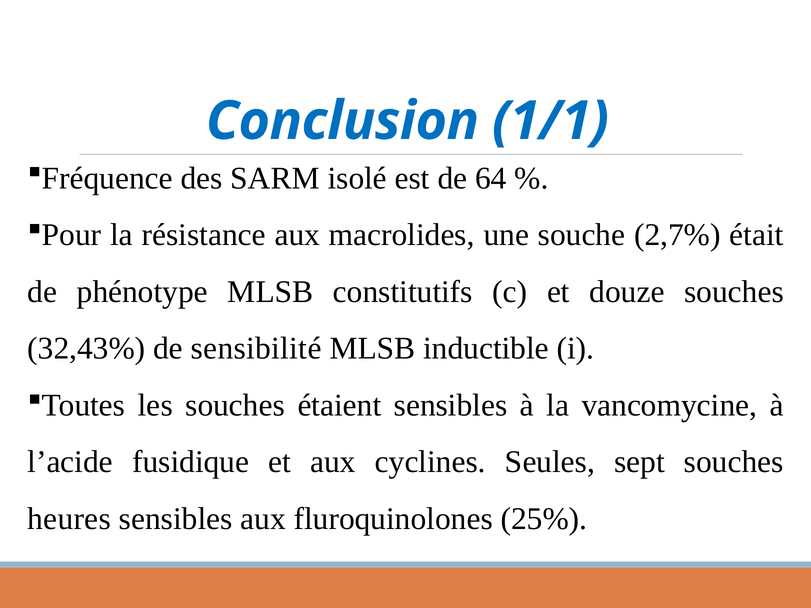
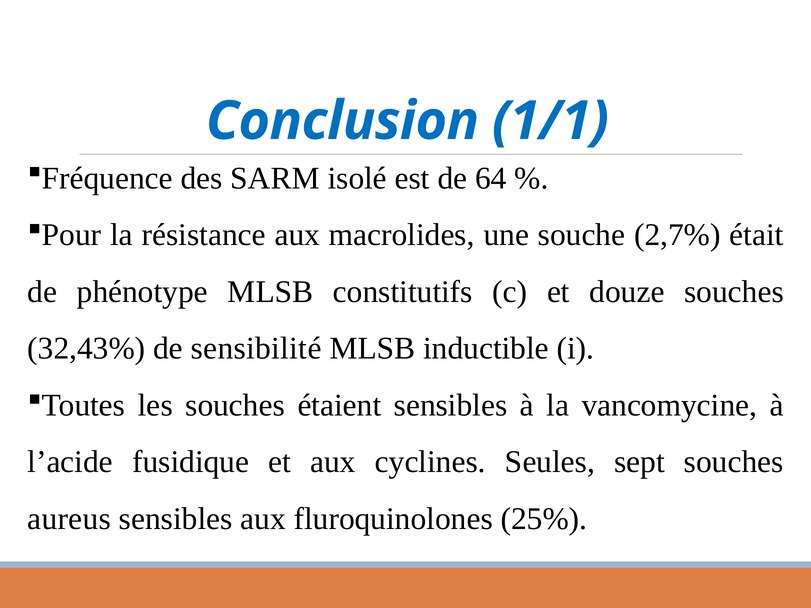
heures: heures -> aureus (69, 519)
